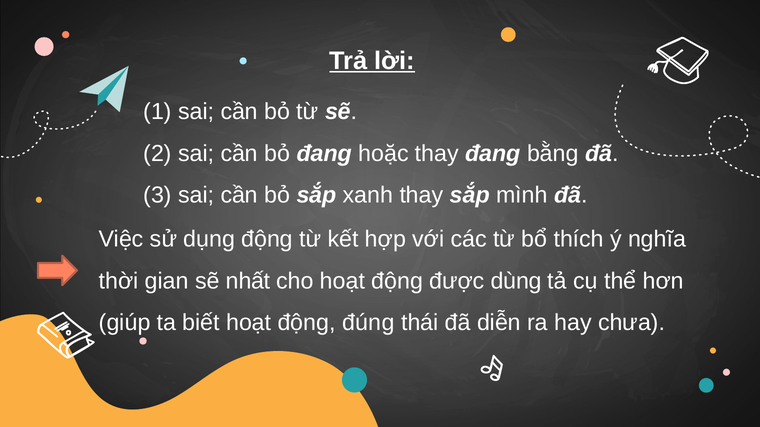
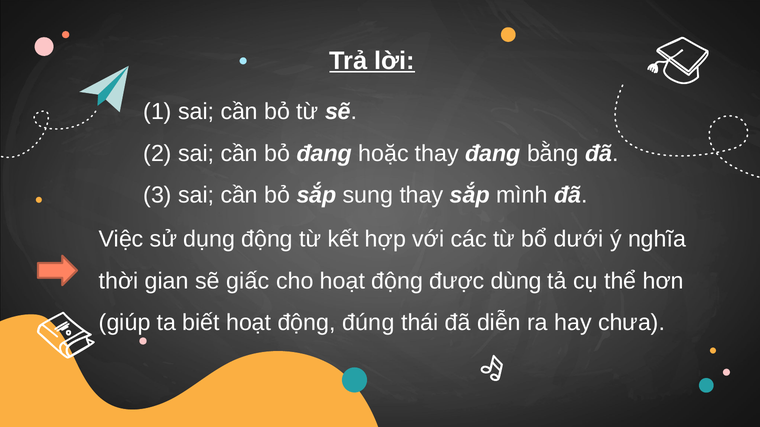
xanh: xanh -> sung (368, 195)
thích: thích -> dưới (579, 239)
nhất: nhất -> giấc (248, 281)
